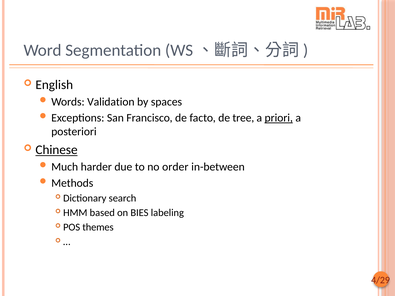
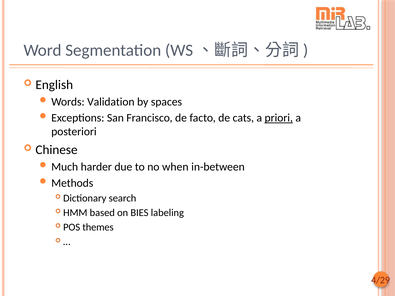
tree: tree -> cats (243, 118)
Chinese underline: present -> none (57, 150)
order: order -> when (175, 167)
